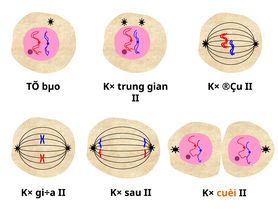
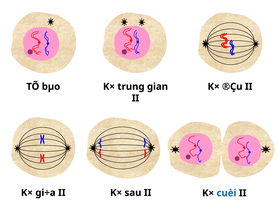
cuèi colour: orange -> blue (226, 193)
